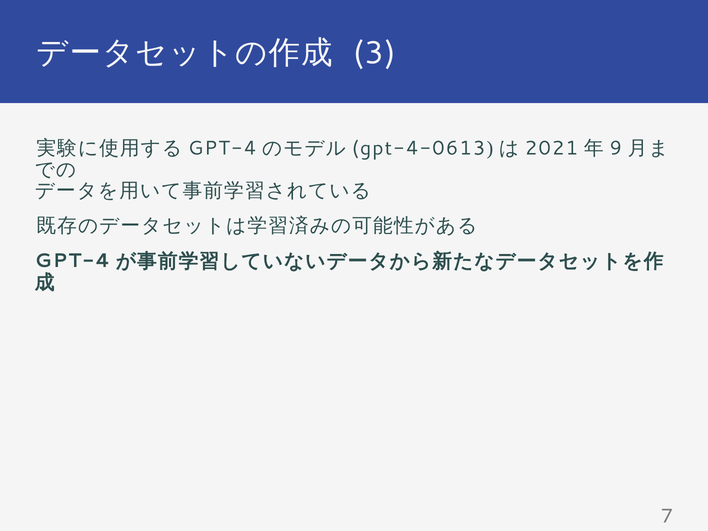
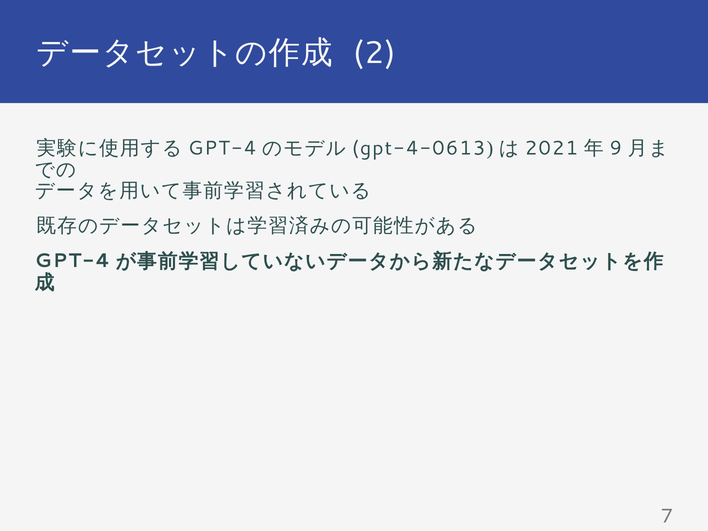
3: 3 -> 2 (374, 53)
